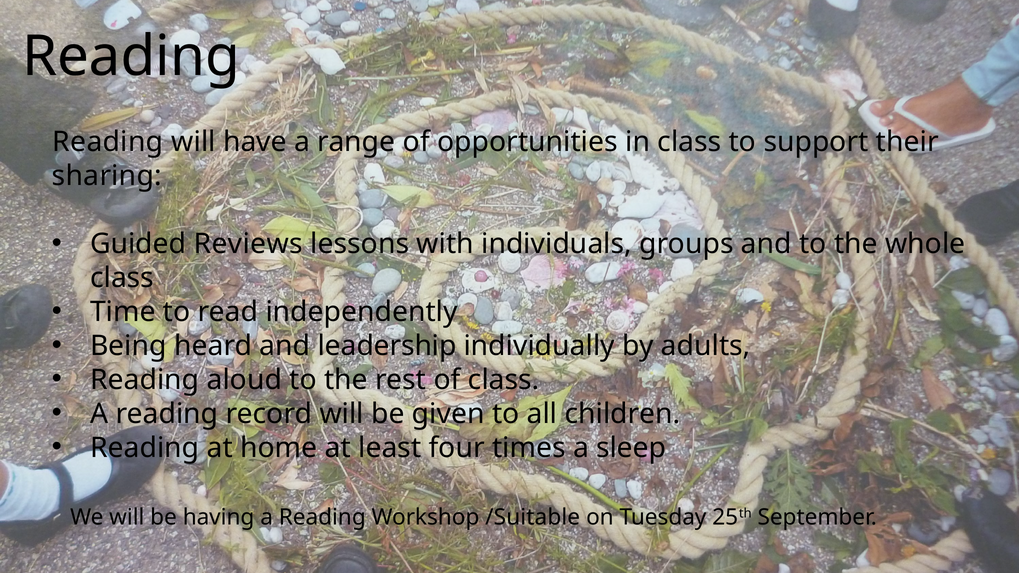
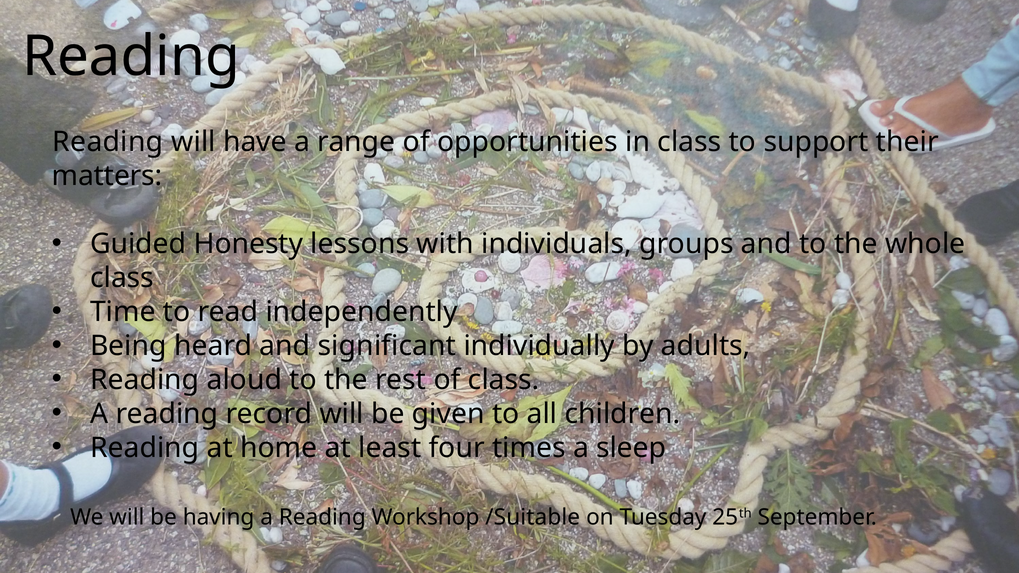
sharing: sharing -> matters (107, 176)
Reviews: Reviews -> Honesty (248, 244)
leadership: leadership -> significant (387, 346)
